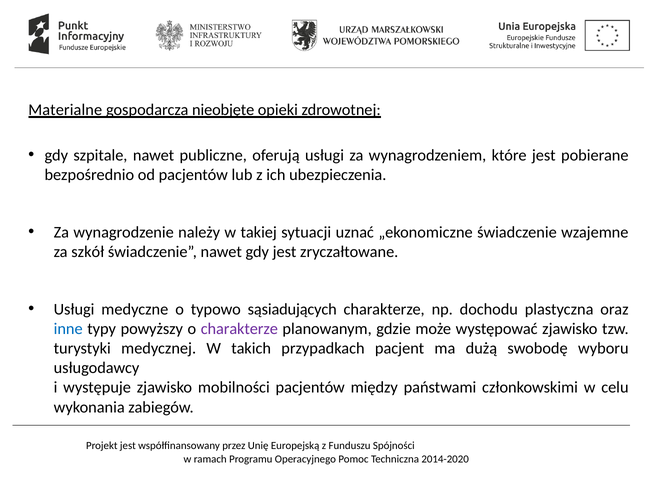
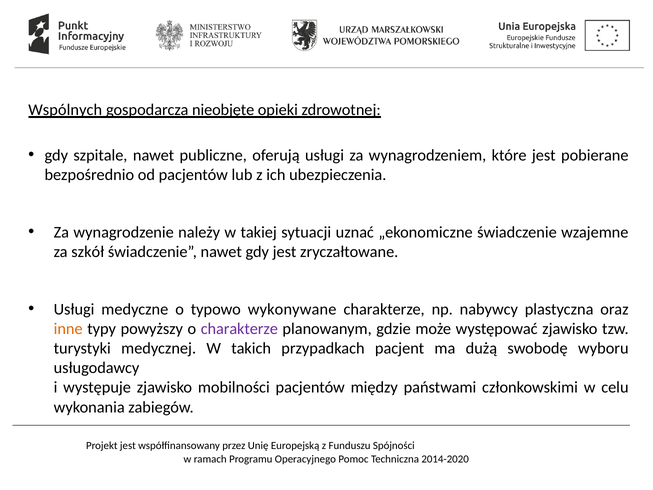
Materialne: Materialne -> Wspólnych (65, 110)
sąsiadujących: sąsiadujących -> wykonywane (292, 309)
dochodu: dochodu -> nabywcy (489, 309)
inne colour: blue -> orange (68, 329)
